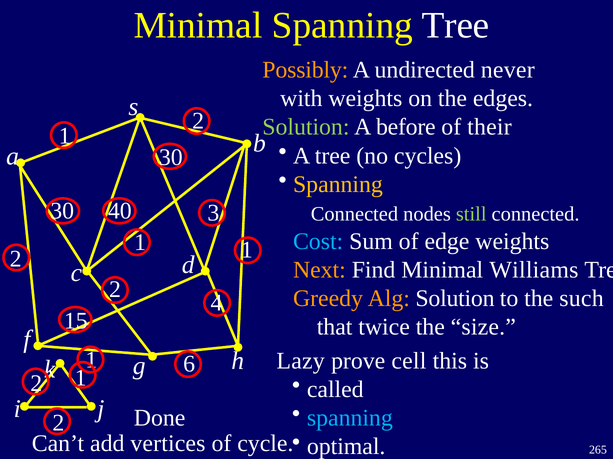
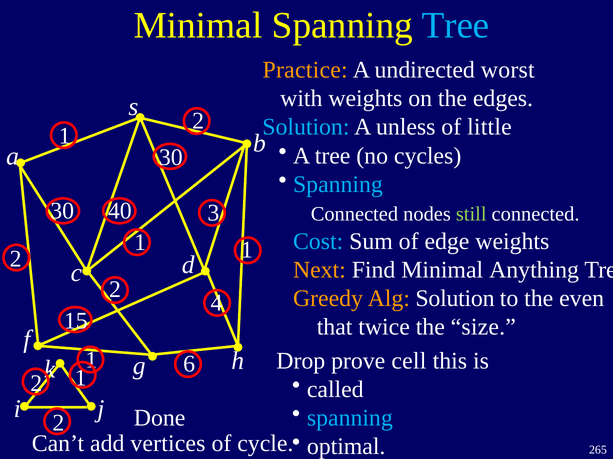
Tree colour: white -> light blue (456, 26)
Possibly: Possibly -> Practice (305, 70)
never: never -> worst (508, 70)
Solution colour: light green -> light blue (306, 127)
before: before -> unless (406, 127)
their: their -> little (489, 127)
Spanning colour: yellow -> light blue (338, 185)
Williams: Williams -> Anything (534, 270)
such: such -> even (582, 299)
Lazy: Lazy -> Drop (301, 361)
